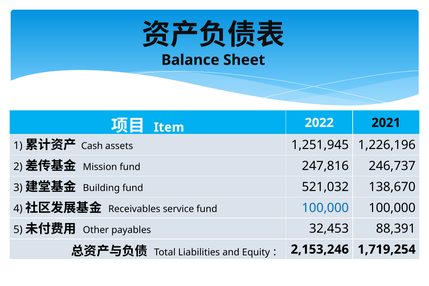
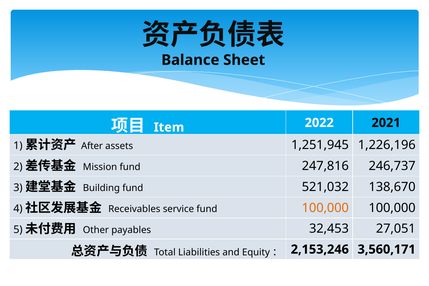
Cash: Cash -> After (92, 146)
100,000 colour: blue -> orange (325, 208)
88,391: 88,391 -> 27,051 (396, 229)
1,719,254: 1,719,254 -> 3,560,171 (387, 249)
